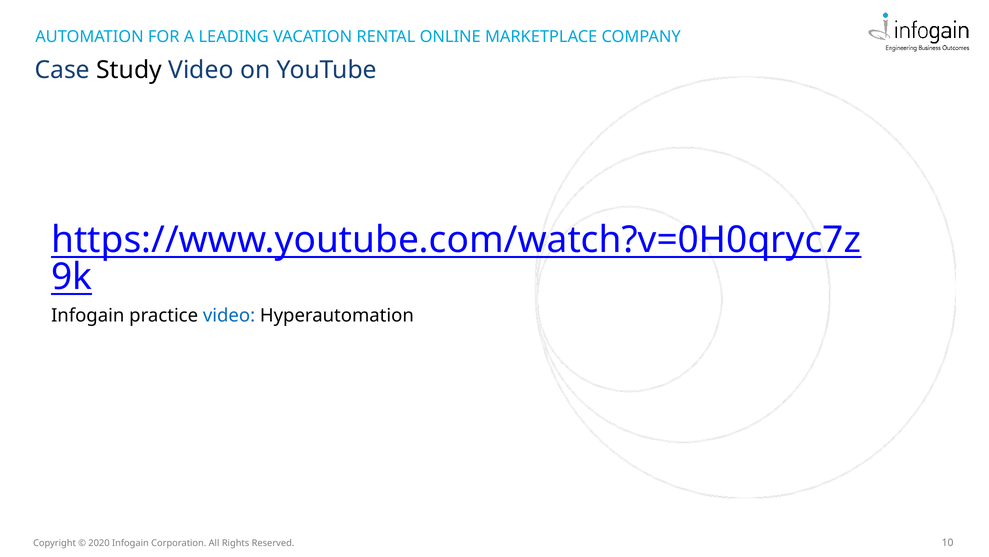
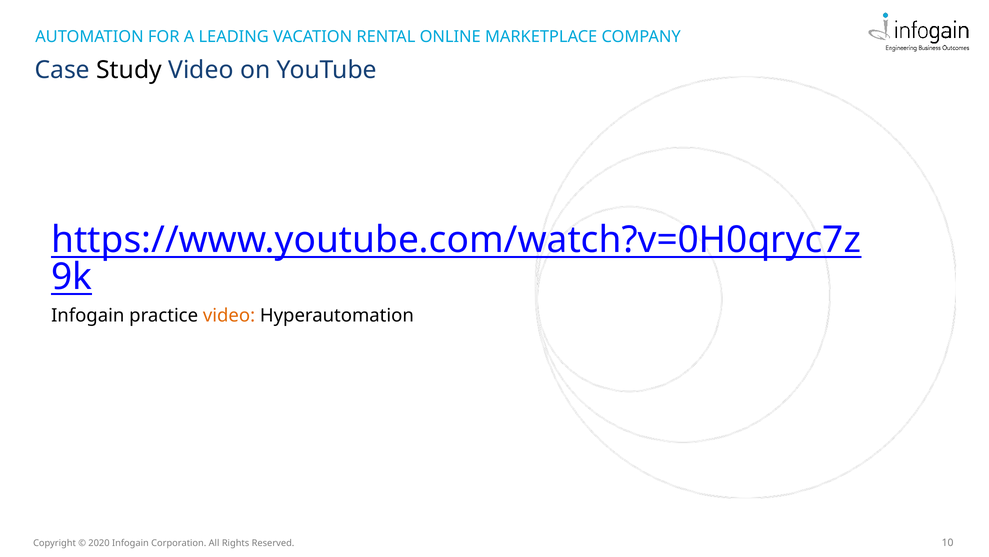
video colour: blue -> orange (229, 315)
